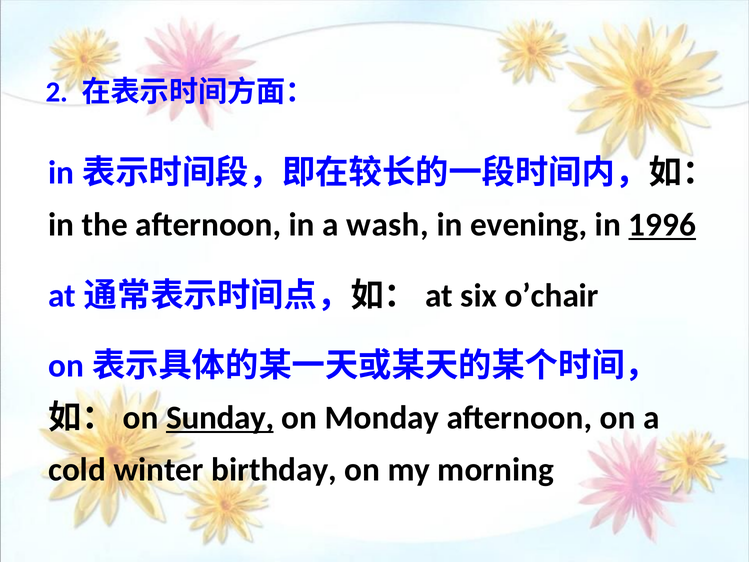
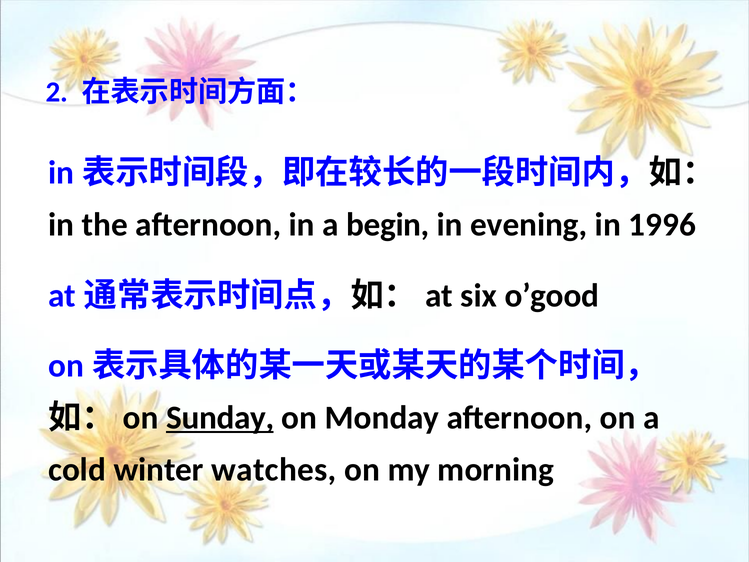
wash: wash -> begin (388, 224)
1996 underline: present -> none (662, 224)
o’chair: o’chair -> o’good (552, 295)
birthday: birthday -> watches (274, 470)
